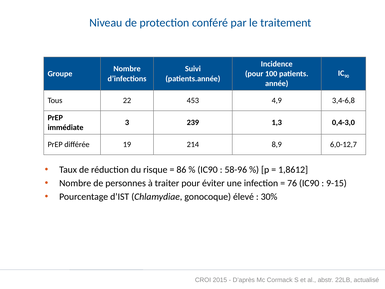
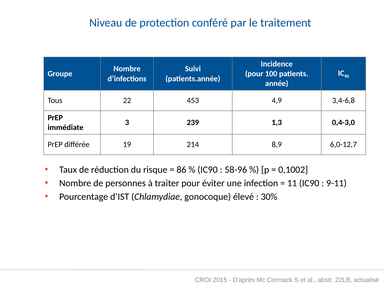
1,8612: 1,8612 -> 0,1002 (293, 170)
76: 76 -> 11 (292, 183)
9-15: 9-15 -> 9-11 (336, 183)
